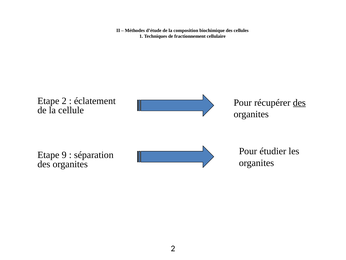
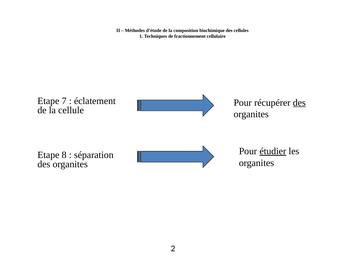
Etape 2: 2 -> 7 (64, 101)
étudier underline: none -> present (273, 151)
9: 9 -> 8 (64, 155)
